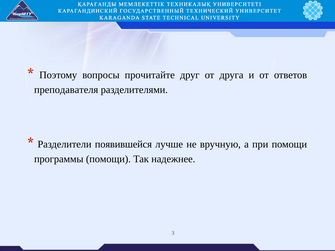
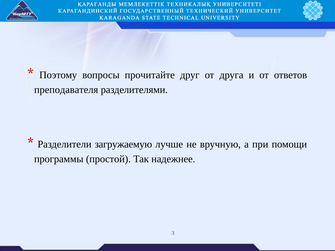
появившейся: появившейся -> загружаемую (123, 144)
программы помощи: помощи -> простой (108, 159)
